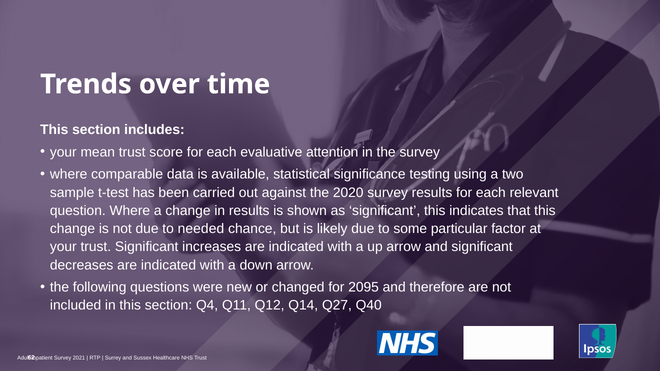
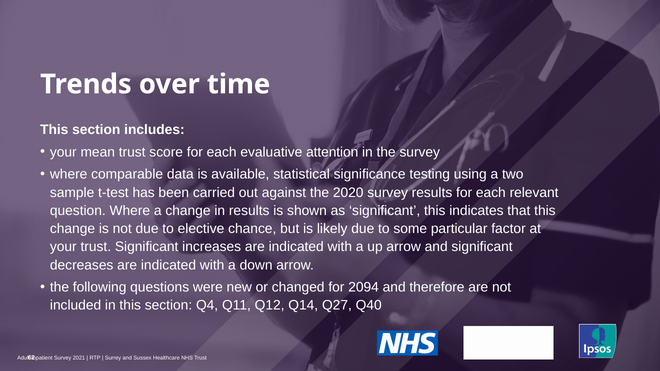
needed: needed -> elective (201, 229)
2095: 2095 -> 2094 (364, 288)
